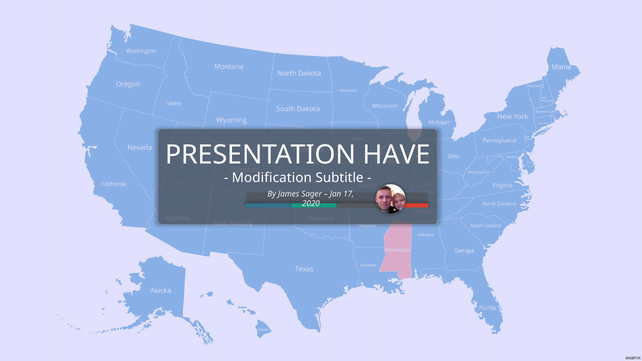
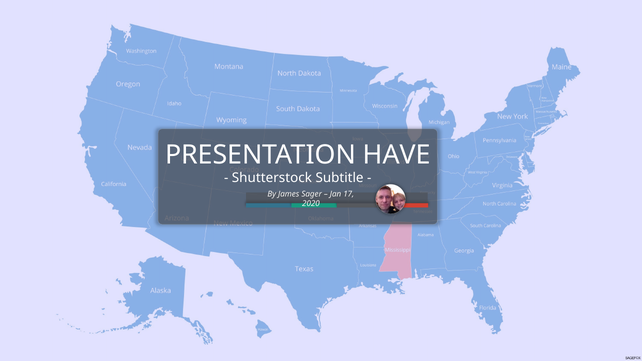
Modification: Modification -> Shutterstock (272, 178)
